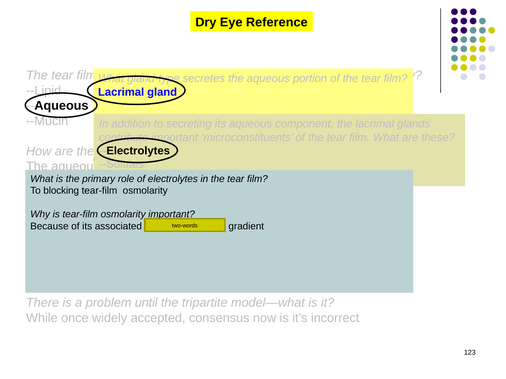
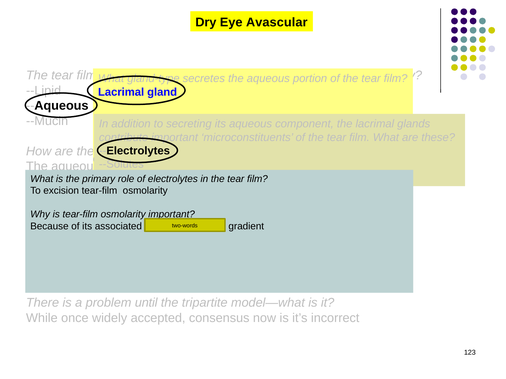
Reference: Reference -> Avascular (277, 22)
blocking: blocking -> excision (61, 191)
